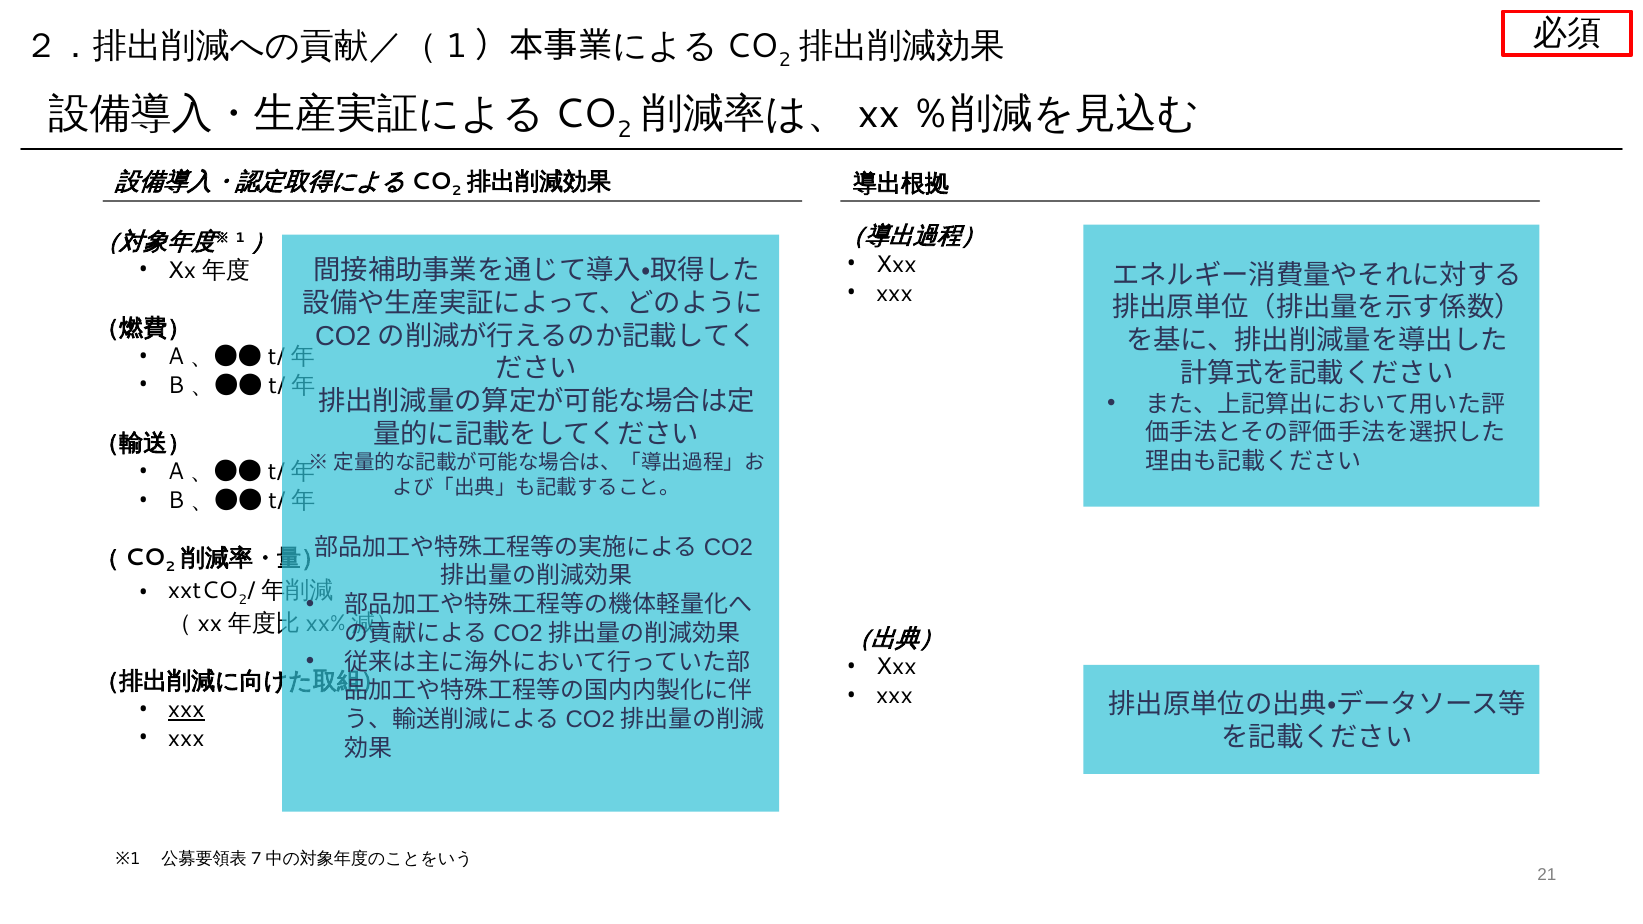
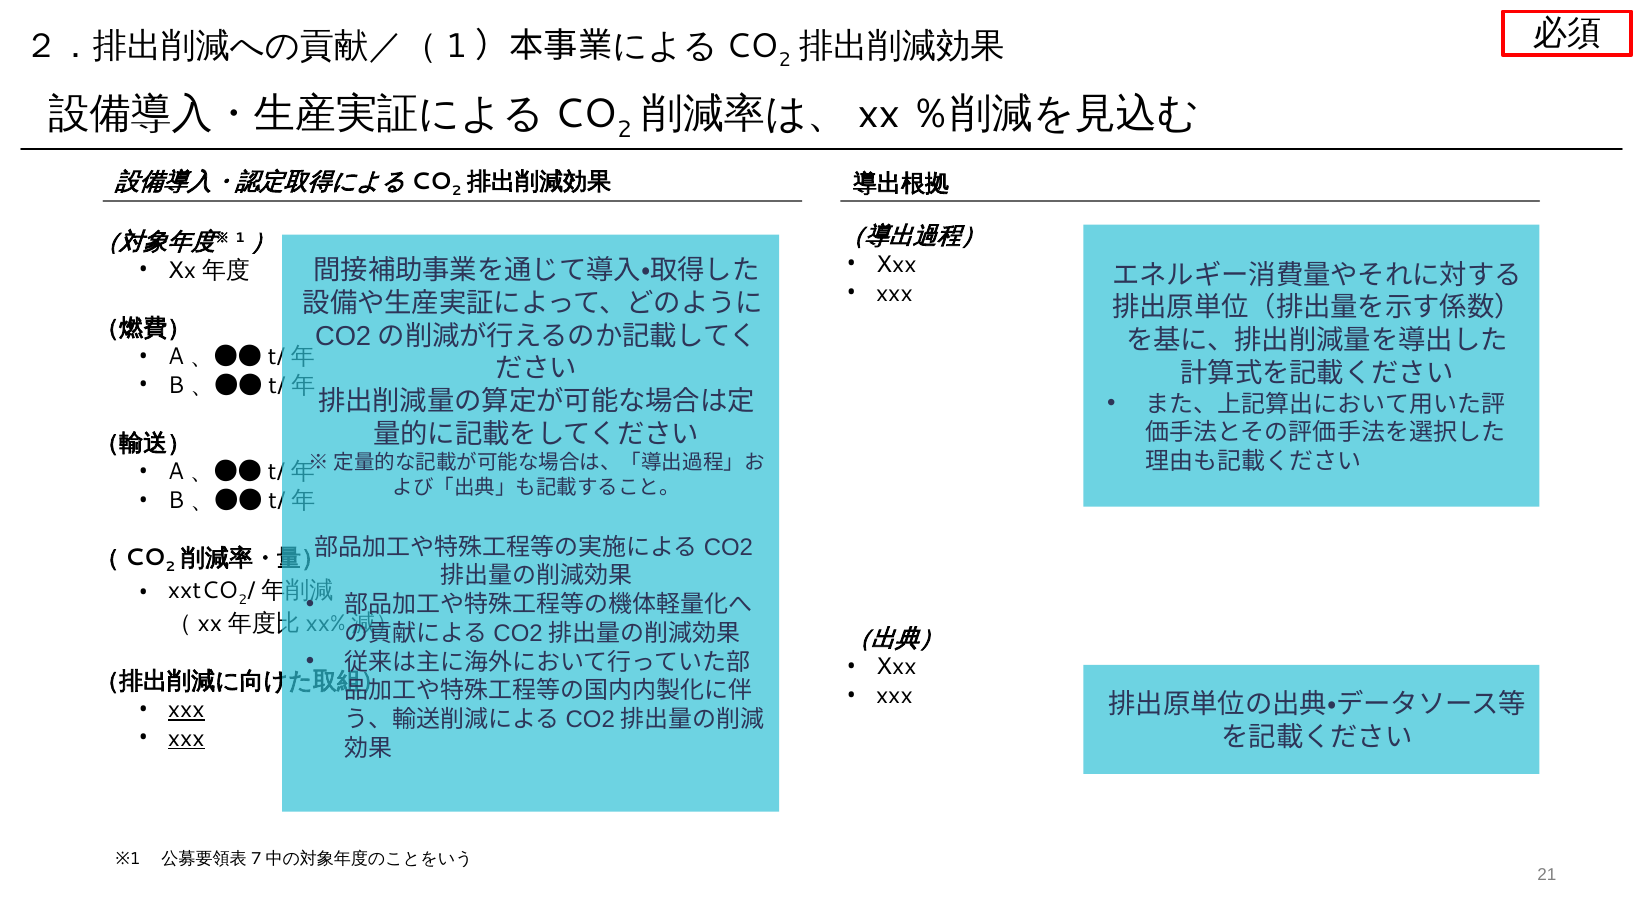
xxx underline: none -> present (186, 739)
